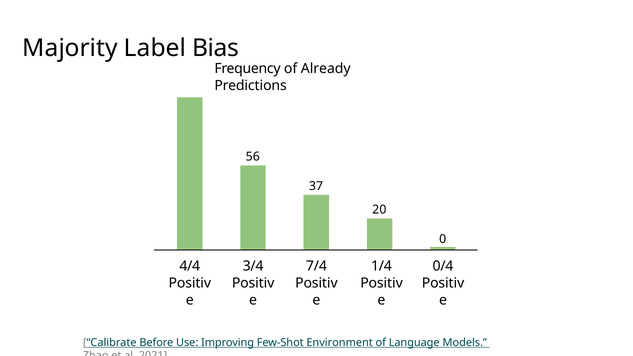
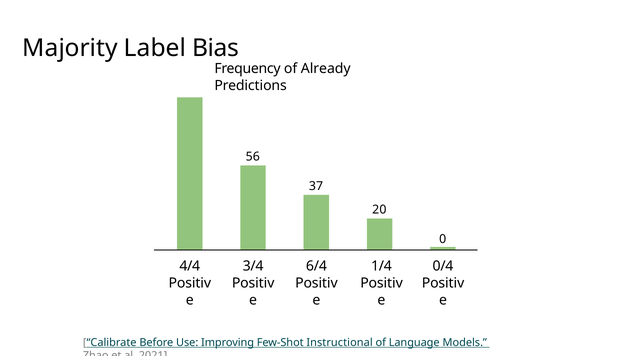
7/4: 7/4 -> 6/4 (316, 266)
Environment: Environment -> Instructional (340, 342)
